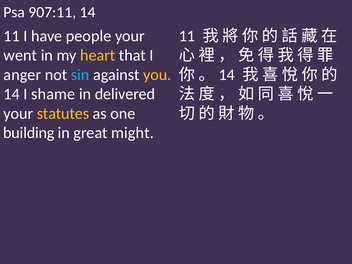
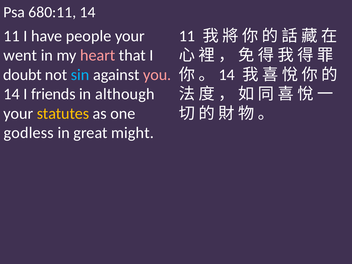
907:11: 907:11 -> 680:11 (52, 12)
heart colour: yellow -> pink (98, 55)
anger: anger -> doubt (22, 75)
you colour: yellow -> pink (157, 75)
shame: shame -> friends (53, 94)
delivered: delivered -> although (125, 94)
building: building -> godless (29, 133)
